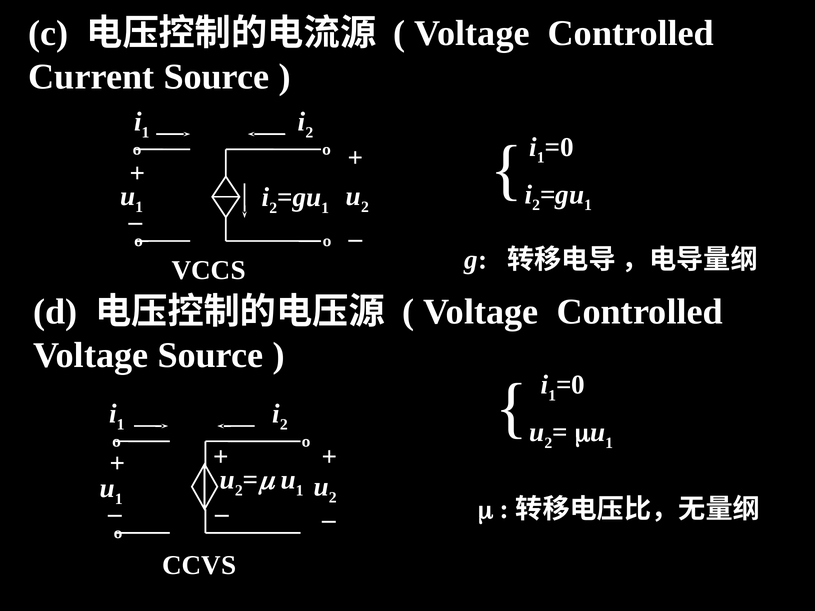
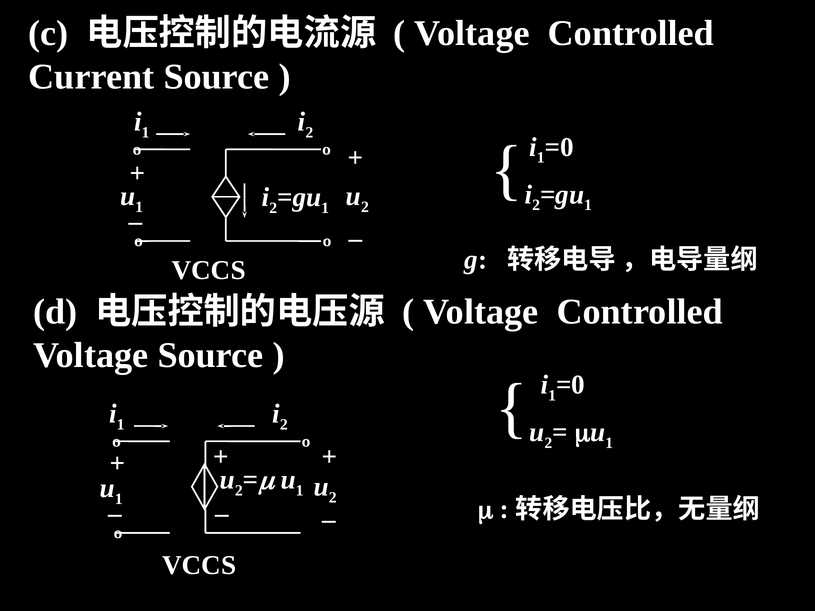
CCVS: CCVS -> VCCS (199, 566)
